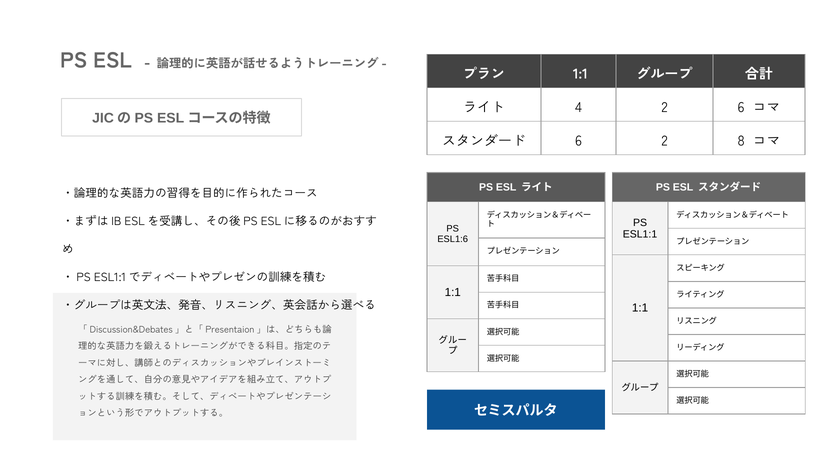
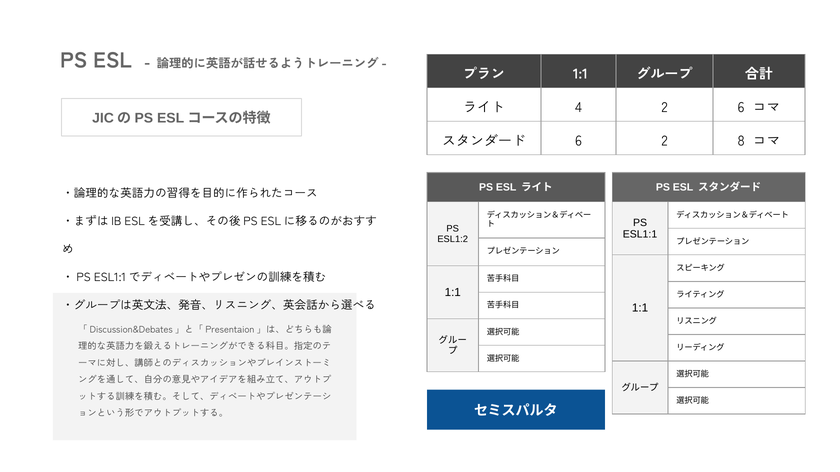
ESL1:6: ESL1:6 -> ESL1:2 (453, 239)
